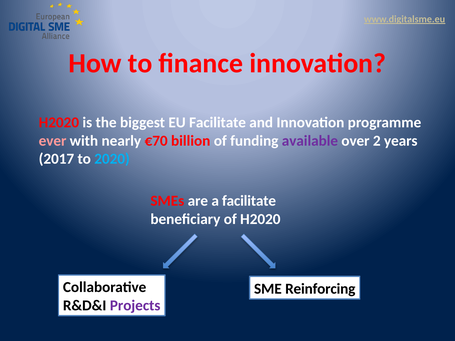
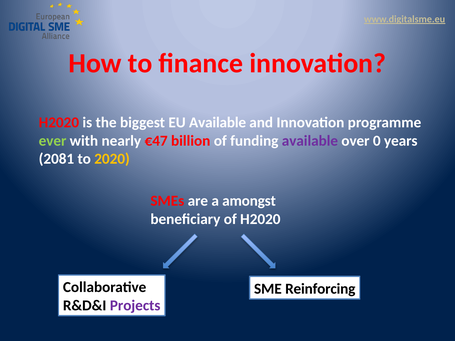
EU Facilitate: Facilitate -> Available (218, 123)
ever colour: pink -> light green (53, 141)
€70: €70 -> €47 (156, 141)
2: 2 -> 0 (377, 141)
2017: 2017 -> 2081 (56, 159)
2020 colour: light blue -> yellow (112, 159)
a facilitate: facilitate -> amongst (249, 201)
